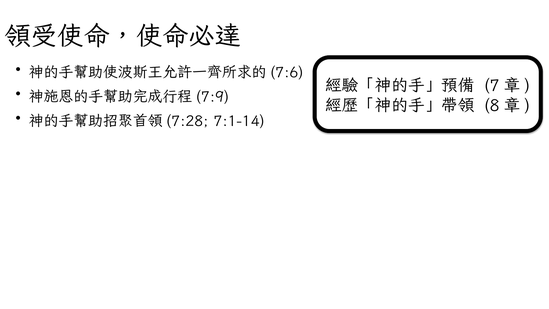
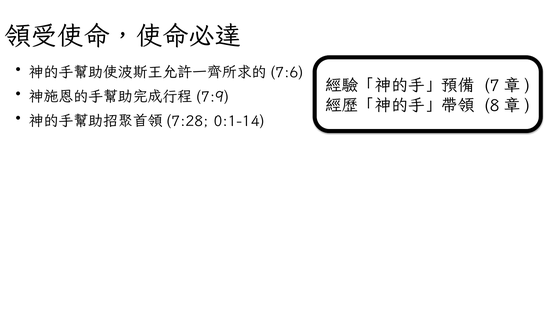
7:1-14: 7:1-14 -> 0:1-14 (239, 121)
